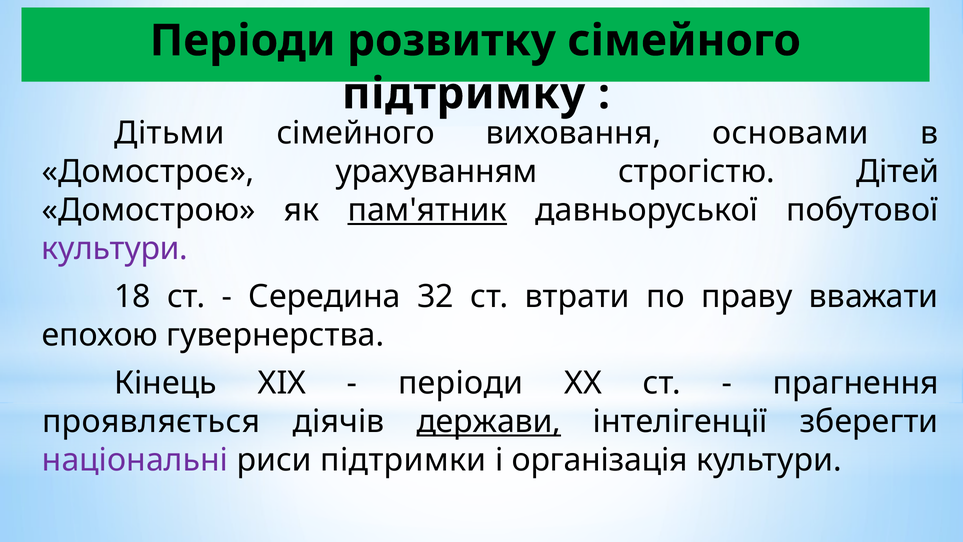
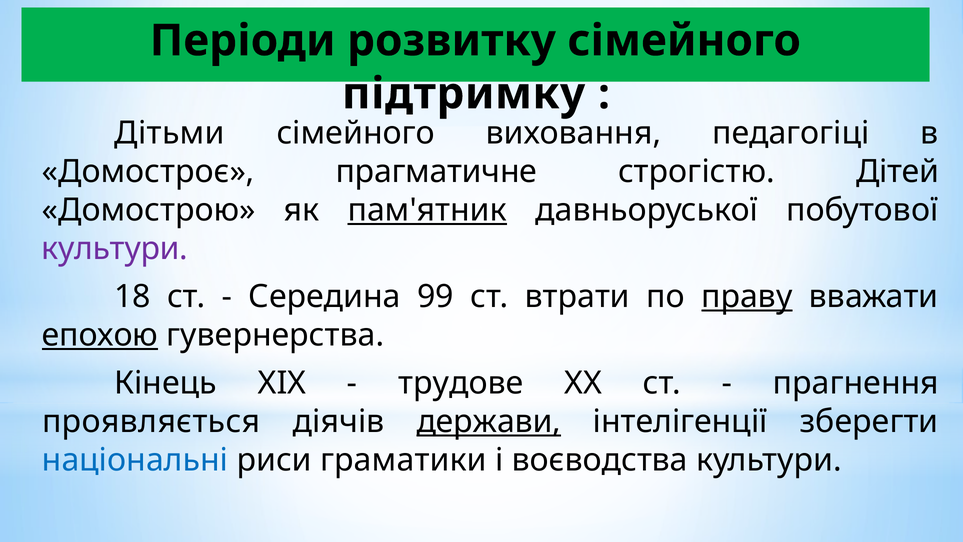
основами: основами -> педагогіці (791, 133)
урахуванням: урахуванням -> прагматичне (436, 172)
32: 32 -> 99 (435, 297)
праву underline: none -> present (747, 297)
епохою underline: none -> present (100, 335)
періоди: періоди -> трудове (461, 383)
національні colour: purple -> blue (135, 460)
підтримки: підтримки -> граматики (404, 460)
організація: організація -> воєводства (600, 460)
